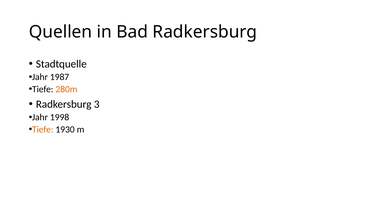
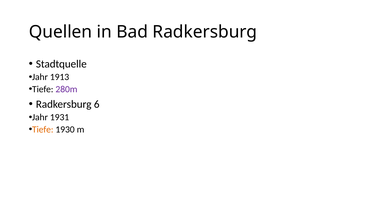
1987: 1987 -> 1913 (60, 77)
280m colour: orange -> purple (66, 89)
3: 3 -> 6 (97, 104)
1998: 1998 -> 1931 (60, 117)
